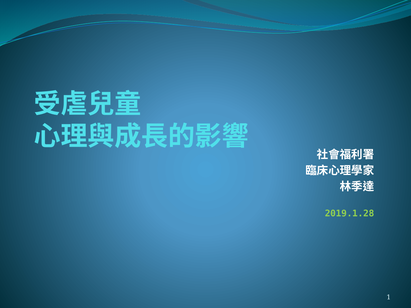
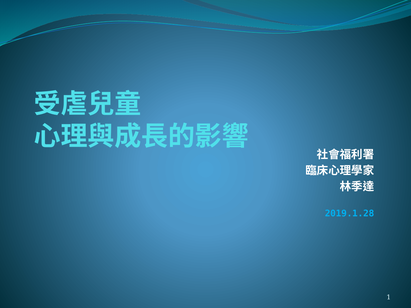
2019.1.28 colour: light green -> light blue (350, 214)
